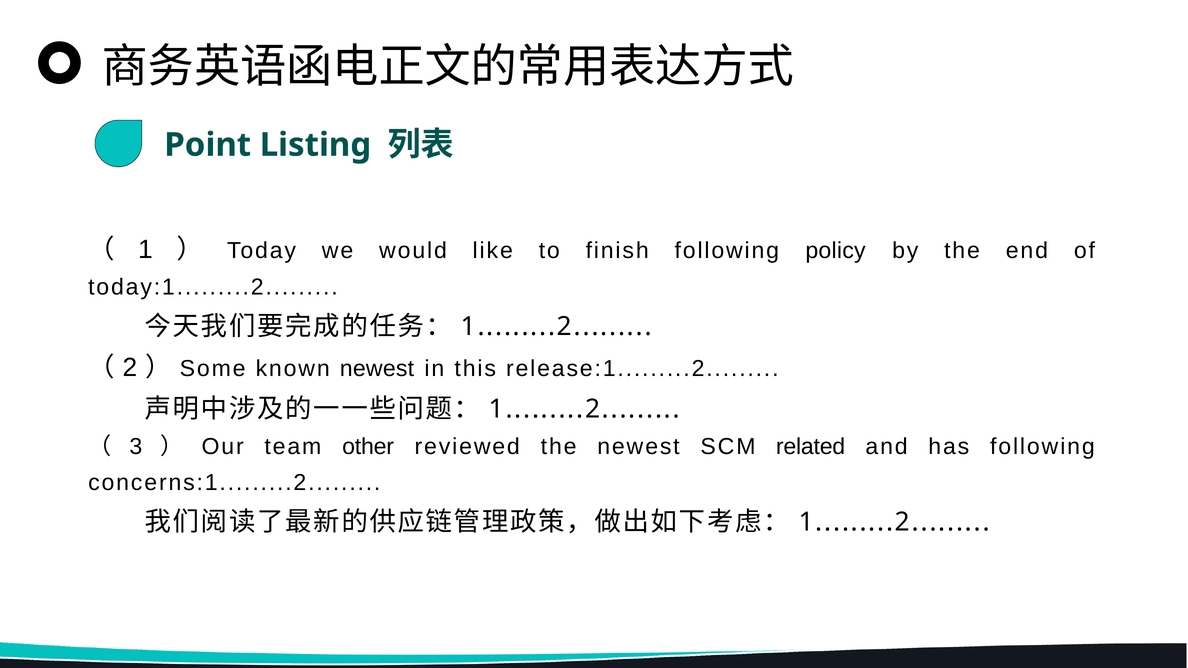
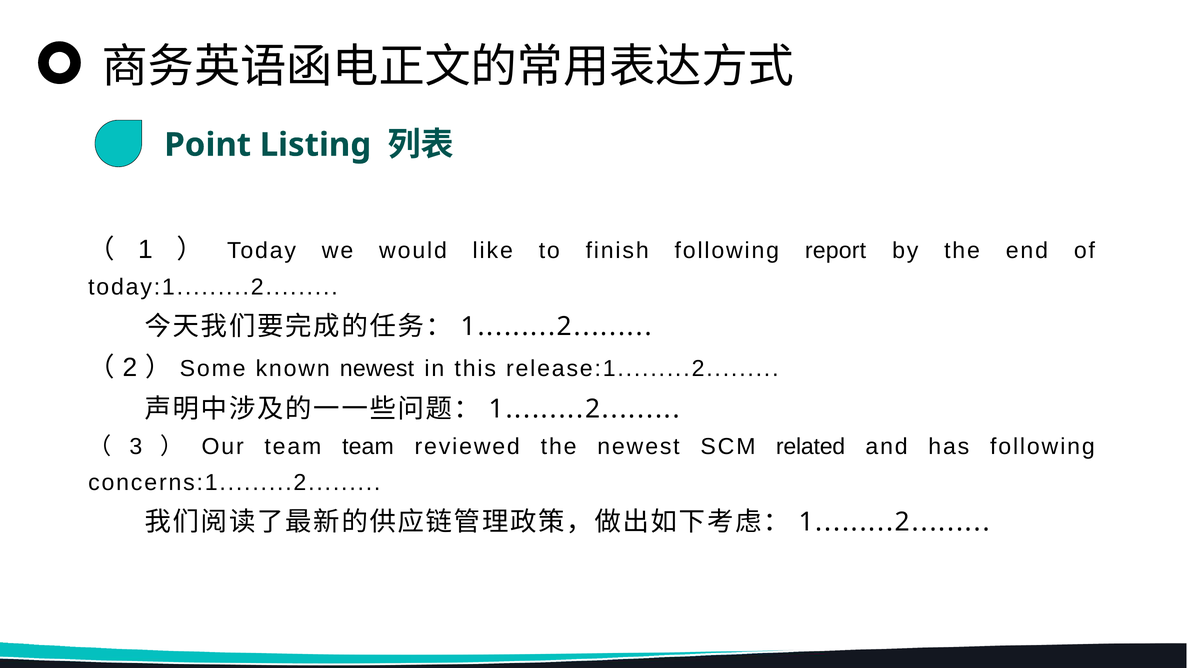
policy: policy -> report (836, 251)
team other: other -> team (368, 447)
